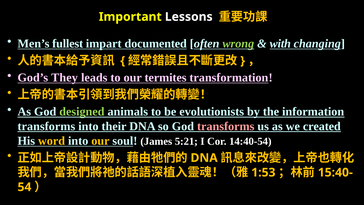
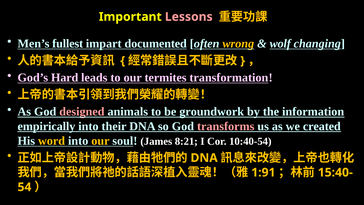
Lessons colour: white -> pink (189, 17)
wrong colour: light green -> yellow (238, 44)
with: with -> wolf (280, 44)
They: They -> Hard (65, 78)
designed colour: light green -> pink (82, 112)
evolutionists: evolutionists -> groundwork (212, 112)
transforms: transforms -> empirically (46, 126)
5:21: 5:21 -> 8:21 (186, 141)
14:40-54: 14:40-54 -> 10:40-54 (250, 141)
1:53: 1:53 -> 1:91 (263, 172)
